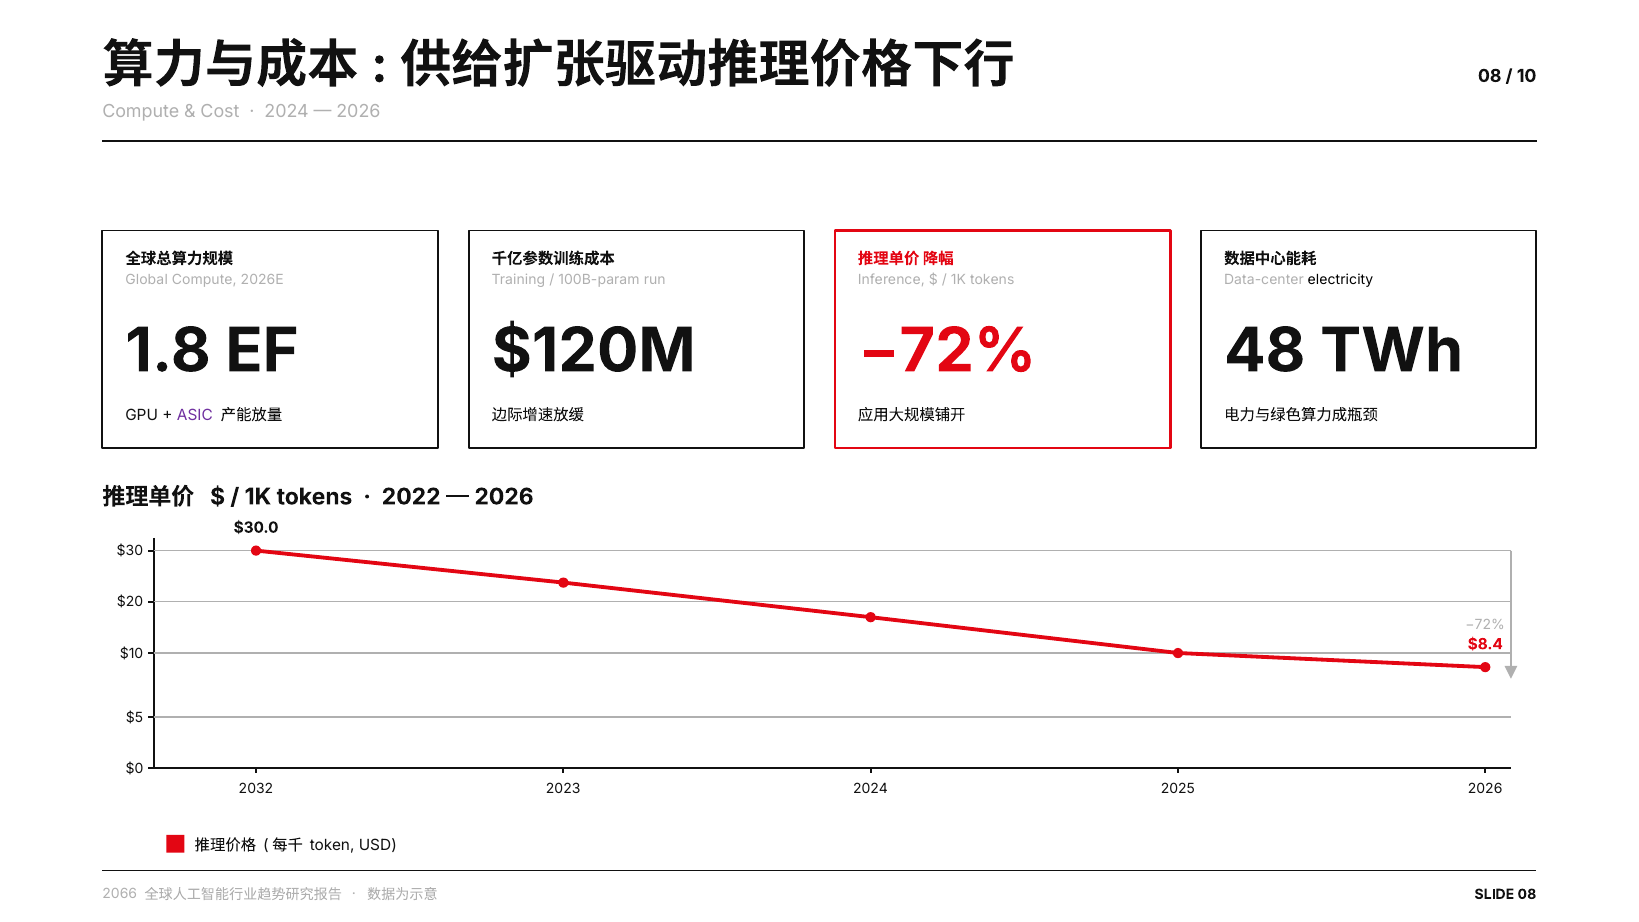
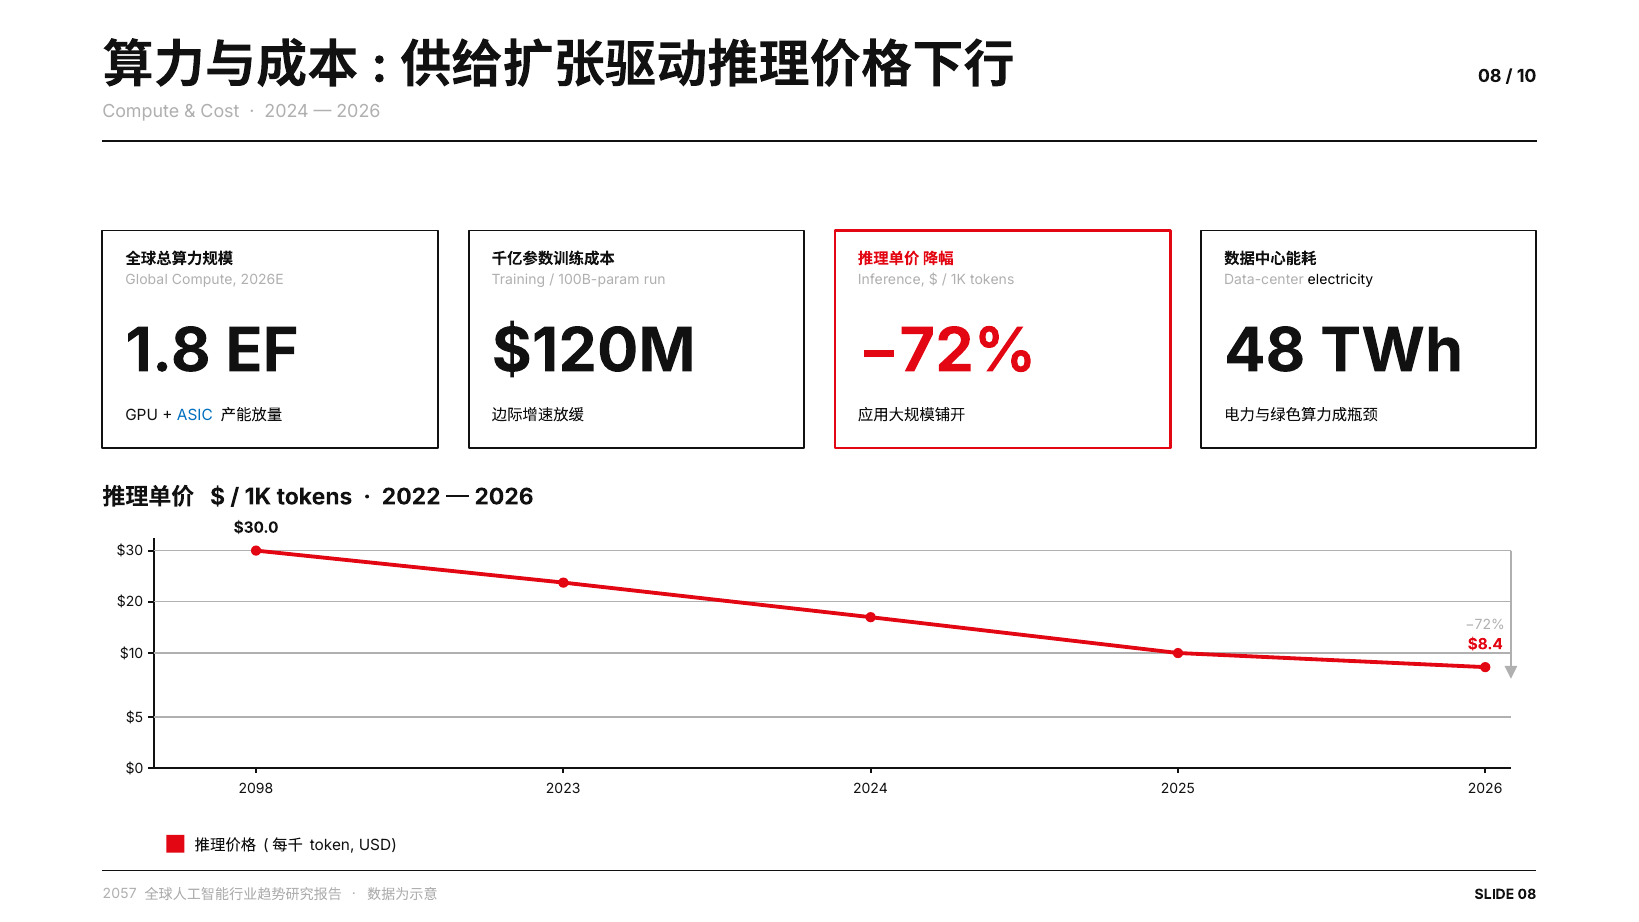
ASIC colour: purple -> blue (195, 415)
2032: 2032 -> 2098 (256, 789)
2066: 2066 -> 2057 (120, 894)
